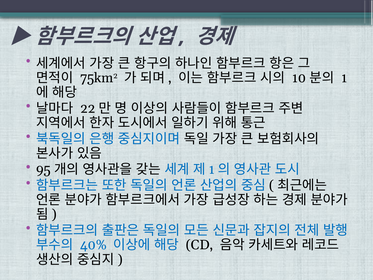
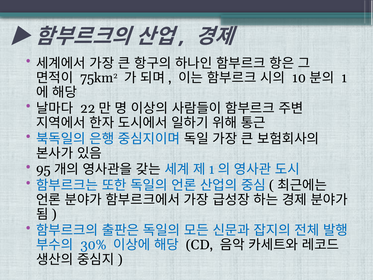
40%: 40% -> 30% (94, 245)
